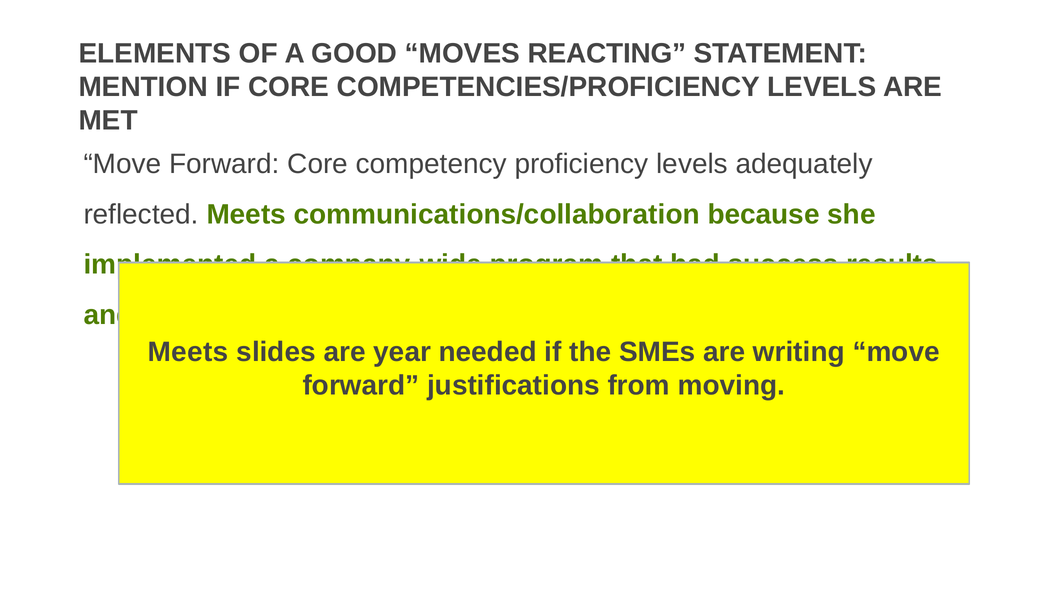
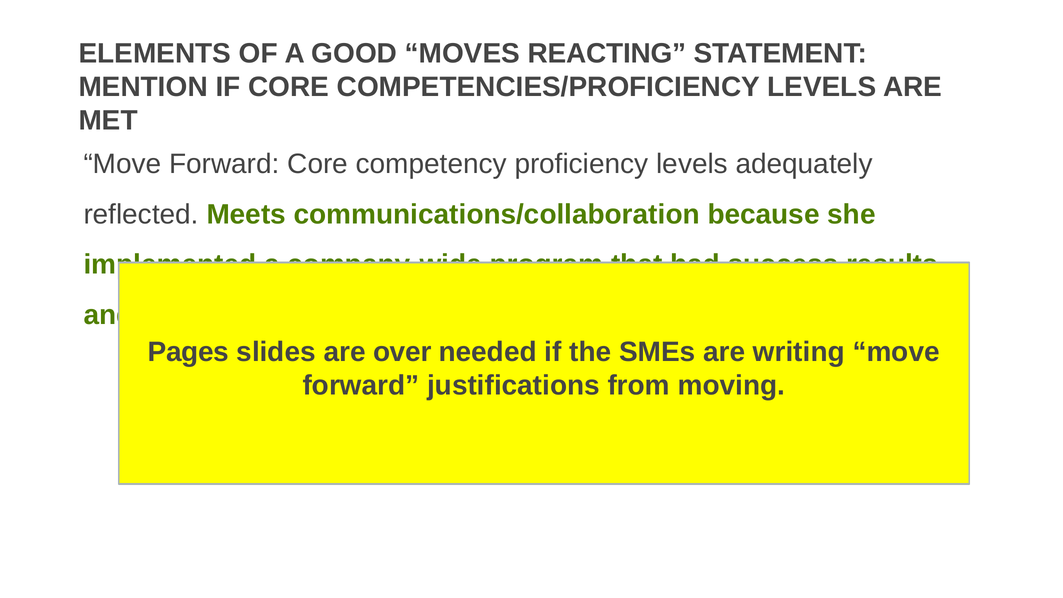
Meets: Meets -> Pages (188, 352)
year: year -> over (402, 352)
